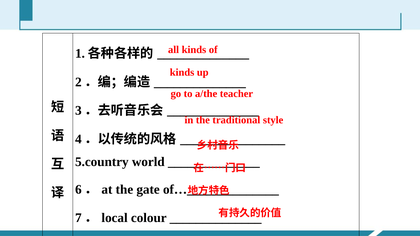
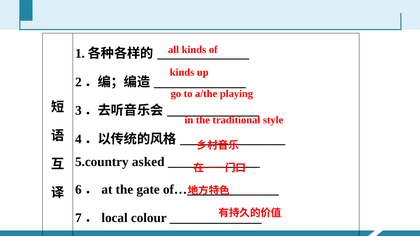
teacher: teacher -> playing (236, 94)
world: world -> asked (148, 162)
